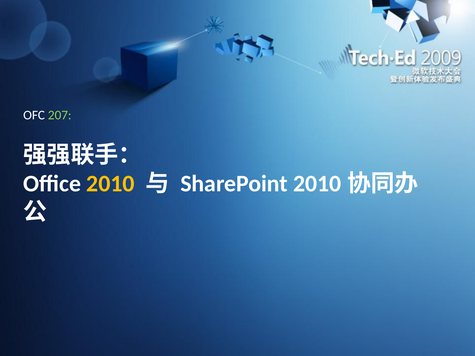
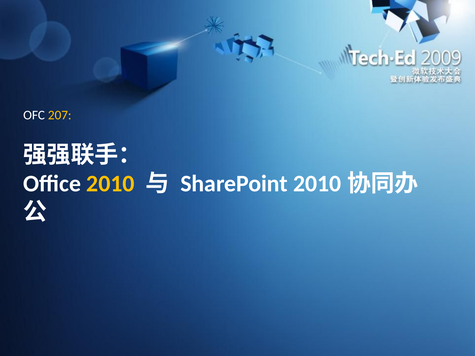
207 colour: light green -> yellow (60, 115)
